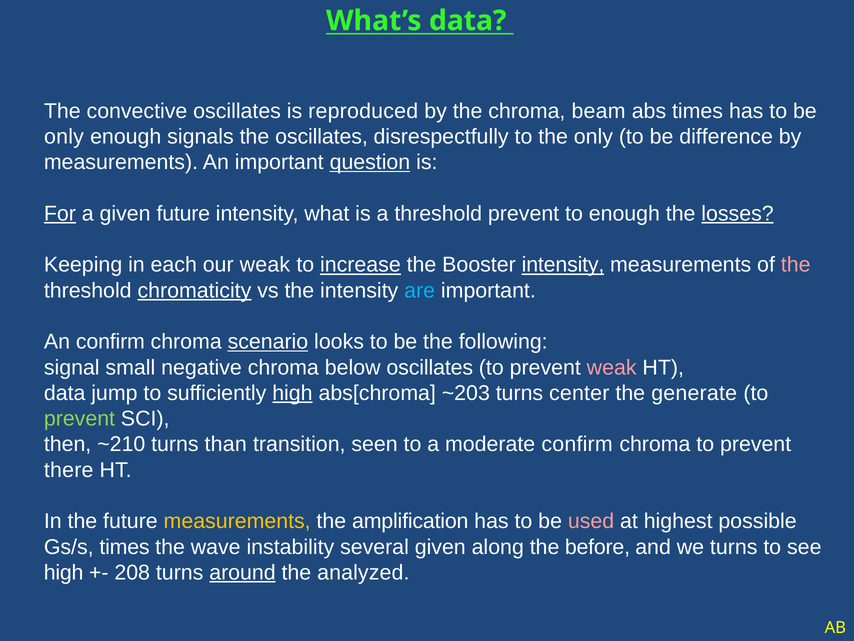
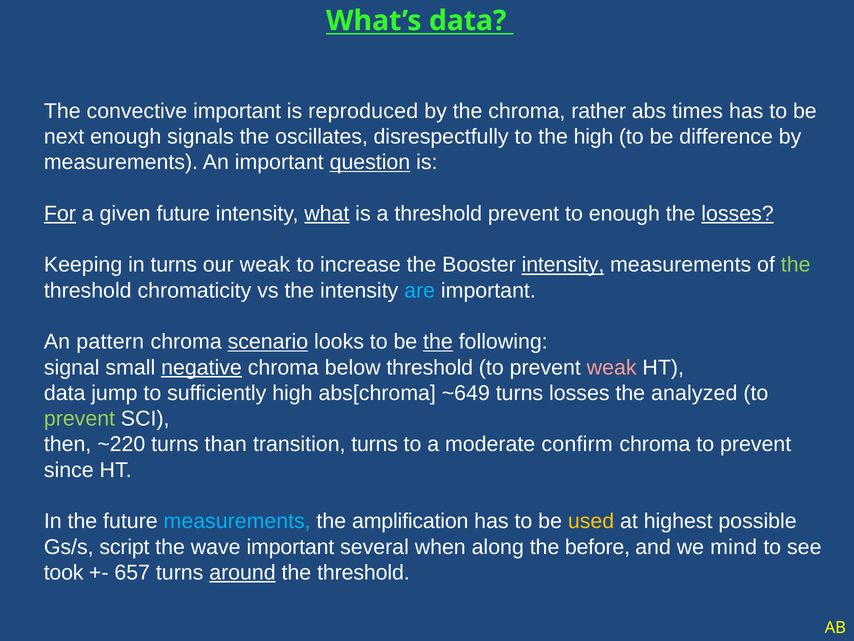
convective oscillates: oscillates -> important (237, 111)
beam: beam -> rather (599, 111)
only: only -> next (64, 137)
the only: only -> high (594, 137)
what underline: none -> present (327, 213)
in each: each -> turns (174, 265)
increase underline: present -> none (360, 265)
the colour: pink -> light green (796, 265)
chromaticity underline: present -> none (194, 290)
An confirm: confirm -> pattern (110, 342)
the underline: none -> present (438, 342)
negative underline: none -> present (202, 367)
below oscillates: oscillates -> threshold (430, 367)
high underline: present -> none (292, 393)
~203: ~203 -> ~649 (466, 393)
turns center: center -> losses (579, 393)
generate: generate -> analyzed (694, 393)
~210: ~210 -> ~220 (121, 444)
transition seen: seen -> turns (375, 444)
there: there -> since (69, 470)
measurements colour: yellow -> light blue (237, 521)
used colour: pink -> yellow (591, 521)
Gs/s times: times -> script (125, 547)
wave instability: instability -> important (290, 547)
several given: given -> when (440, 547)
we turns: turns -> mind (734, 547)
high: high -> took (64, 572)
208: 208 -> 657 (132, 572)
analyzed: analyzed -> threshold (363, 572)
